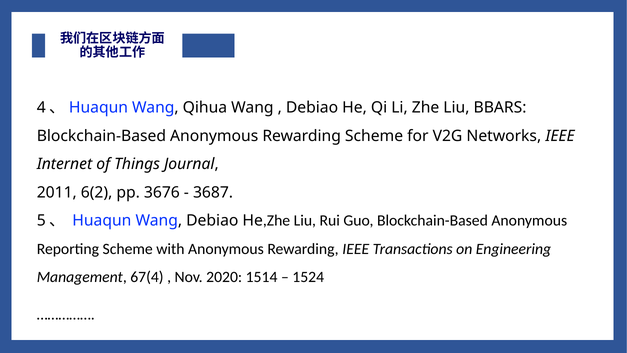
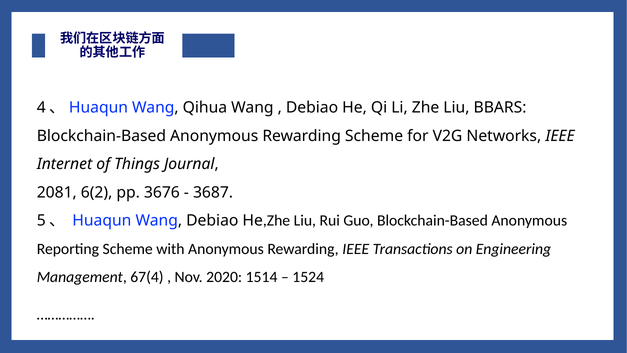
2011: 2011 -> 2081 (57, 192)
